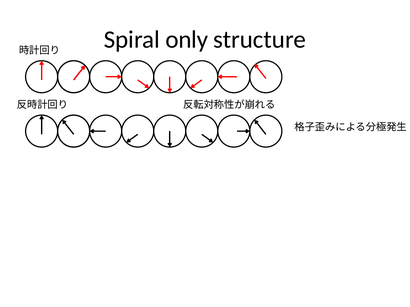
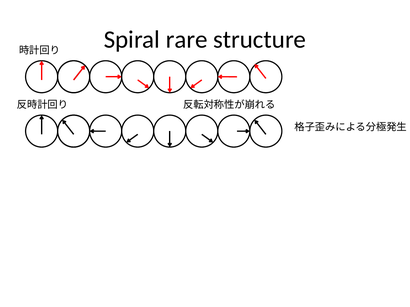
only: only -> rare (187, 40)
